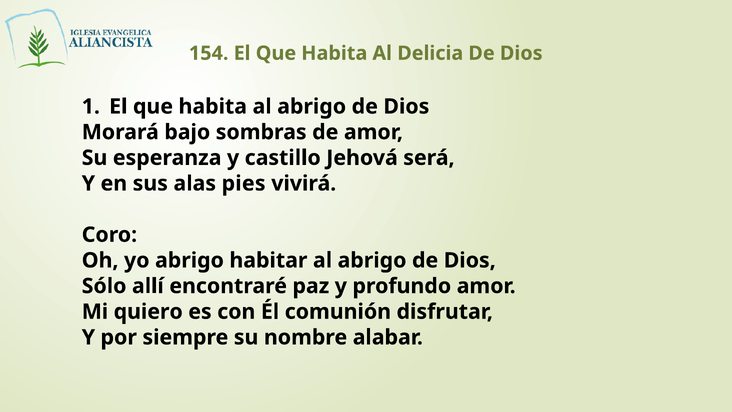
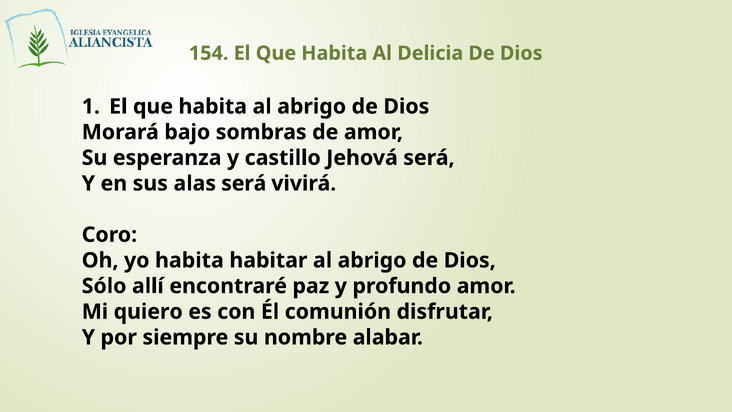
alas pies: pies -> será (244, 183)
yo abrigo: abrigo -> habita (189, 260)
